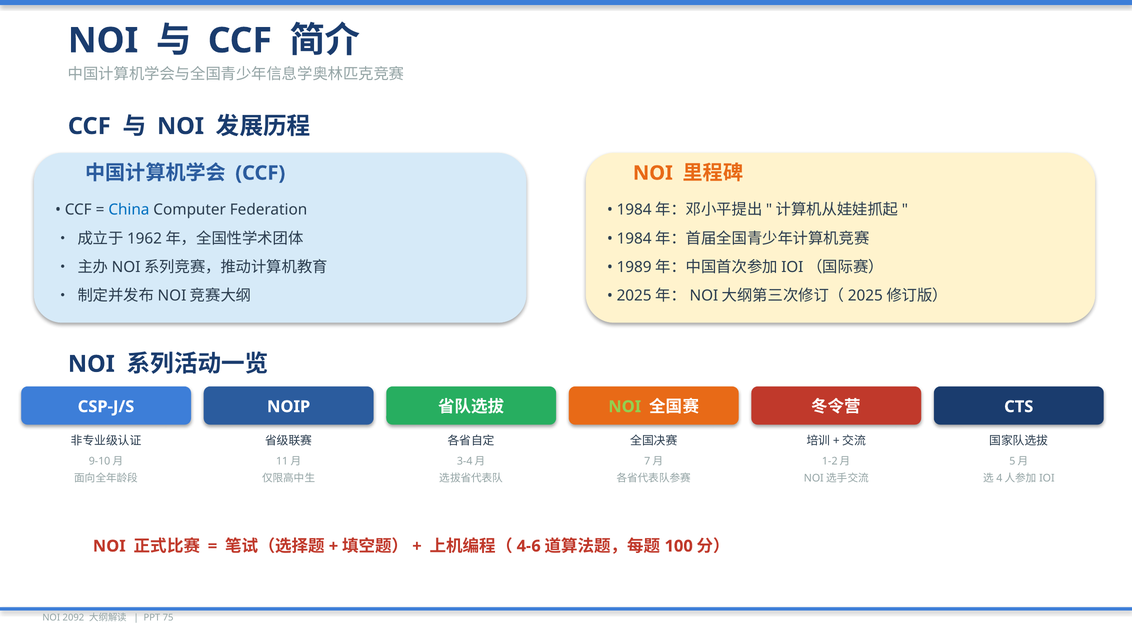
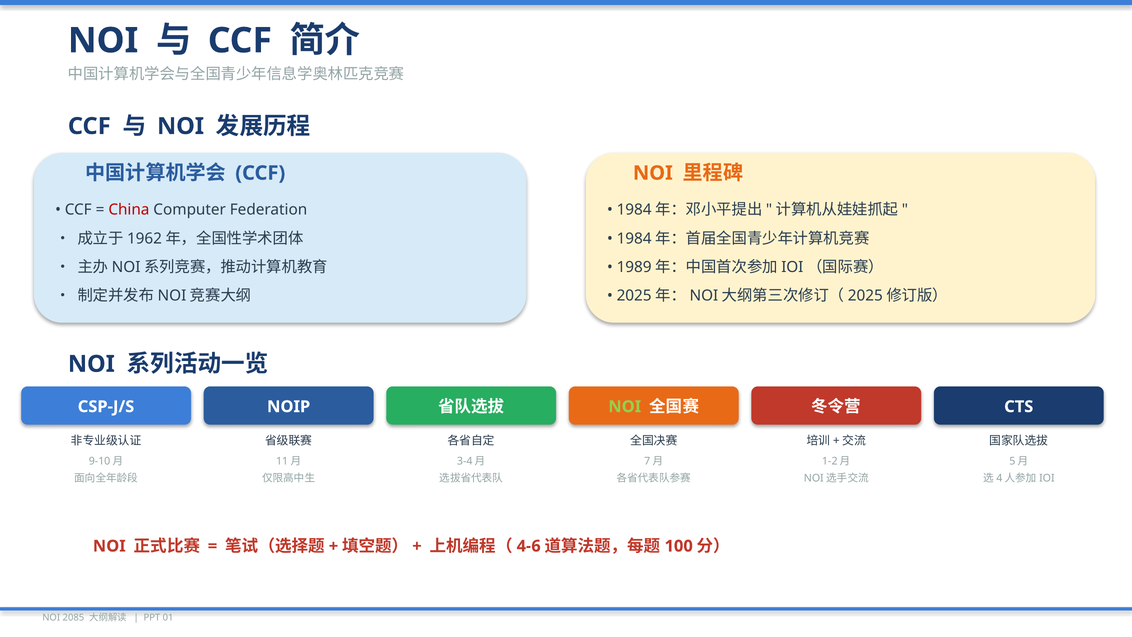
China colour: blue -> red (129, 210)
2092: 2092 -> 2085 (73, 618)
75: 75 -> 01 (168, 618)
